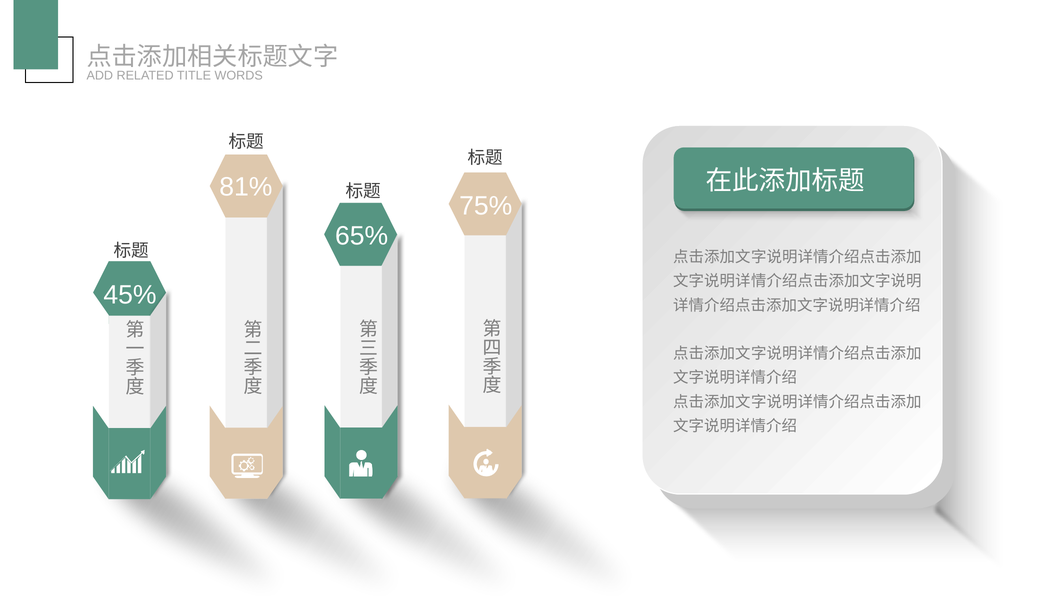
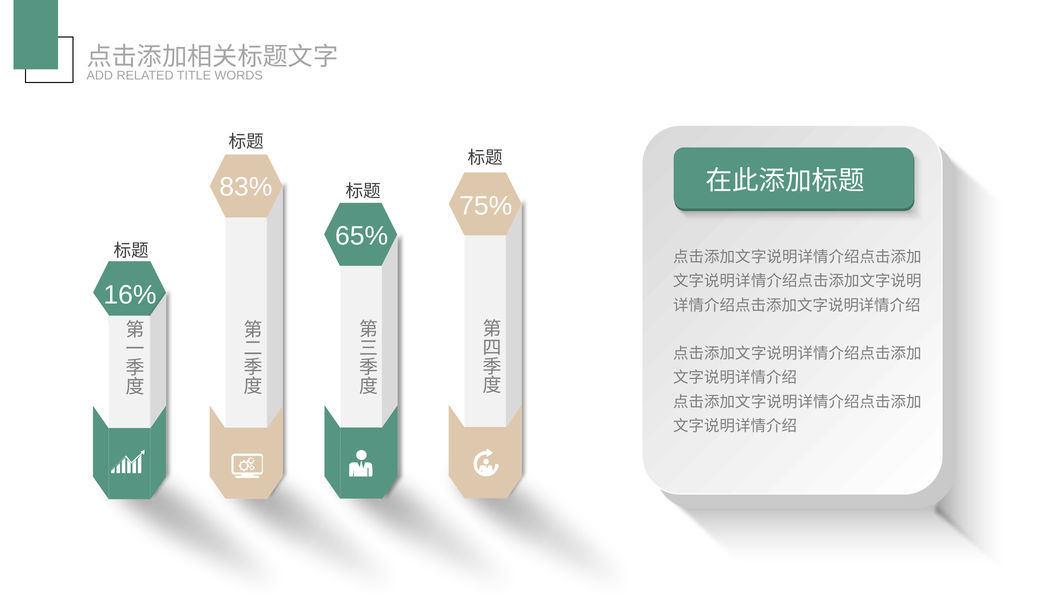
81%: 81% -> 83% (246, 187)
45%: 45% -> 16% (130, 295)
